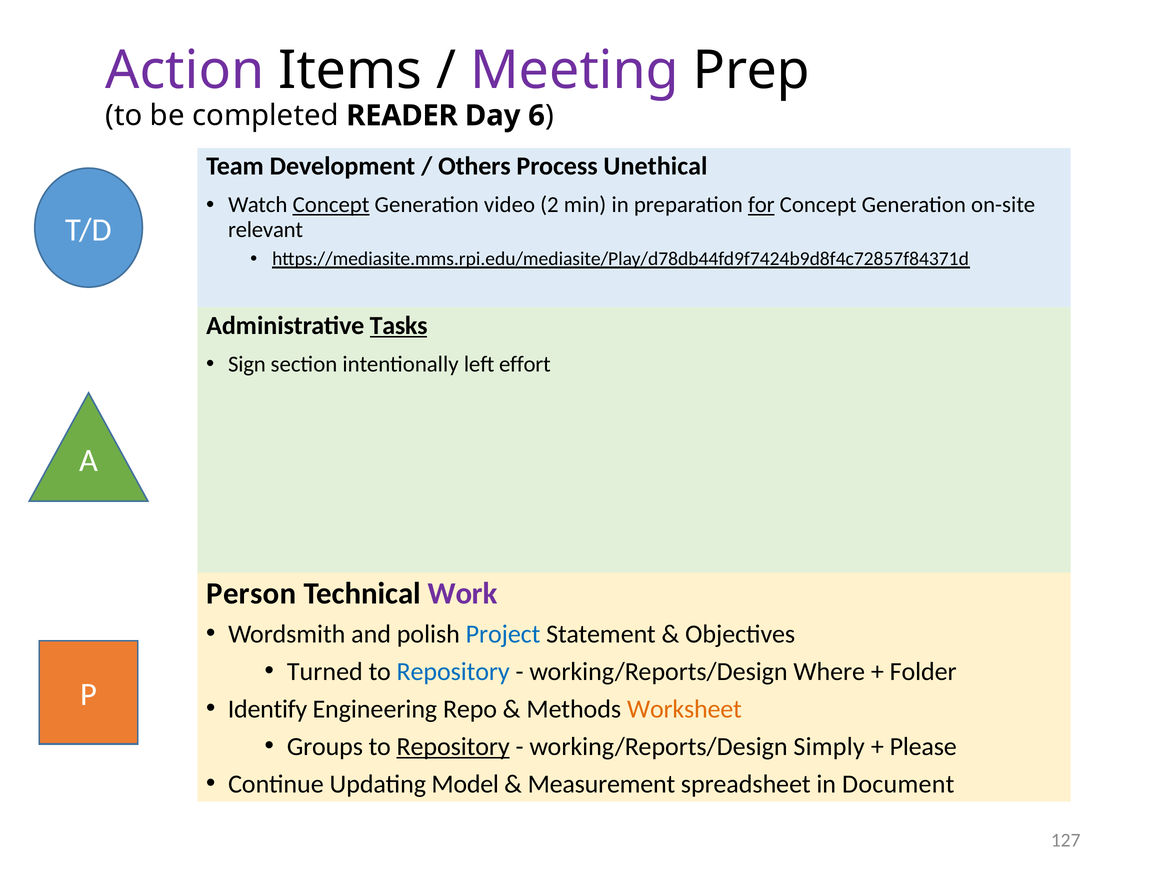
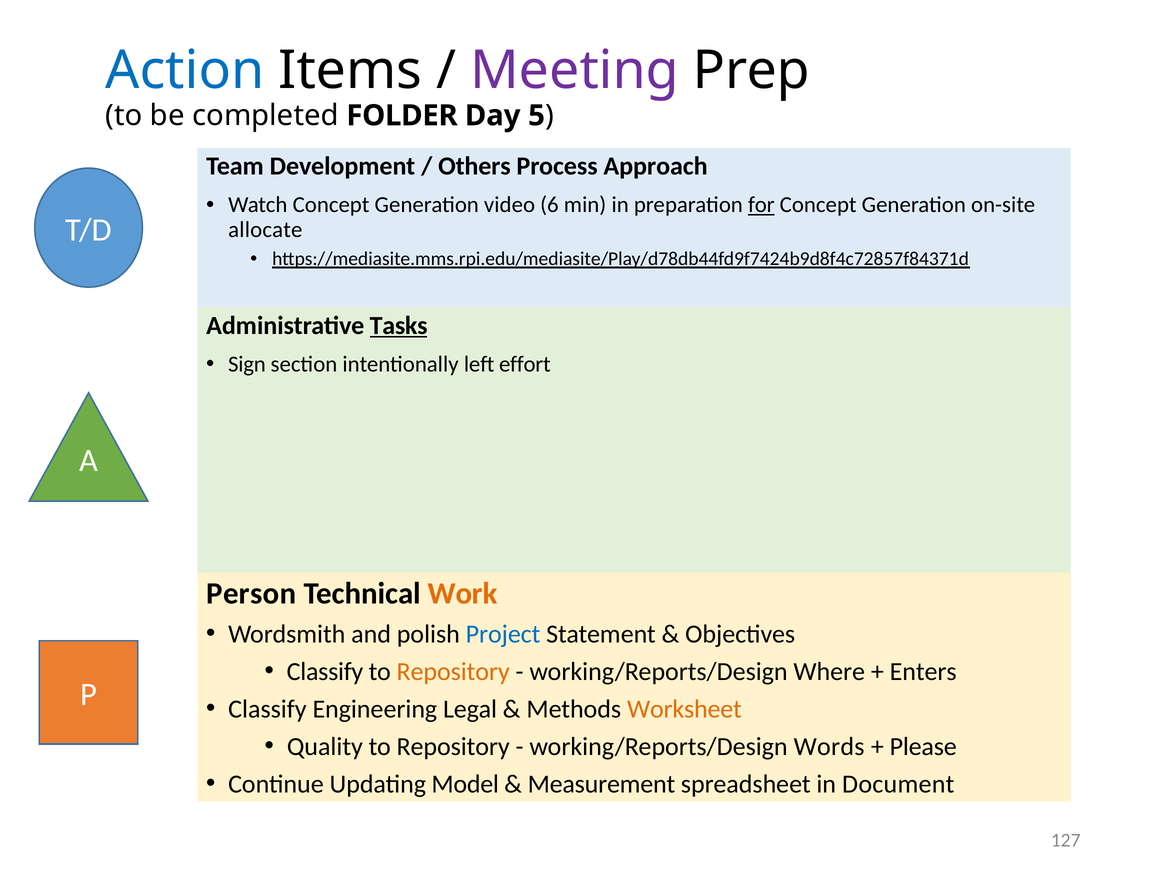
Action colour: purple -> blue (185, 71)
READER: READER -> FOLDER (402, 116)
6: 6 -> 5 (537, 116)
Unethical: Unethical -> Approach (656, 166)
Concept underline: present -> none (331, 205)
2: 2 -> 6 (549, 205)
relevant: relevant -> allocate (265, 230)
Work colour: purple -> orange (463, 593)
Turned: Turned -> Classify (325, 671)
Repository colour: blue -> orange (453, 671)
Folder: Folder -> Enters (923, 671)
Identify: Identify -> Classify (267, 709)
Repo: Repo -> Legal (470, 709)
Groups: Groups -> Quality (325, 746)
Repository underline: present -> none (453, 746)
Simply: Simply -> Words (829, 746)
